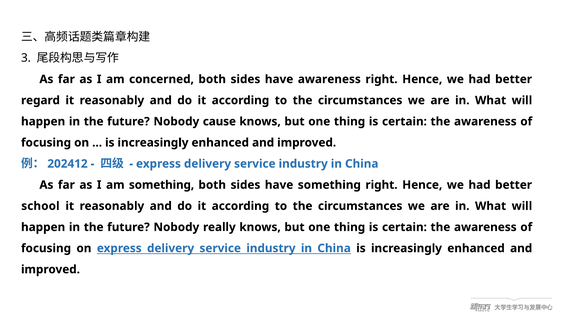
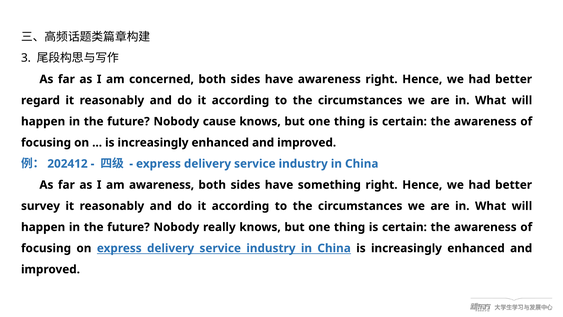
am something: something -> awareness (162, 185)
school: school -> survey (41, 206)
